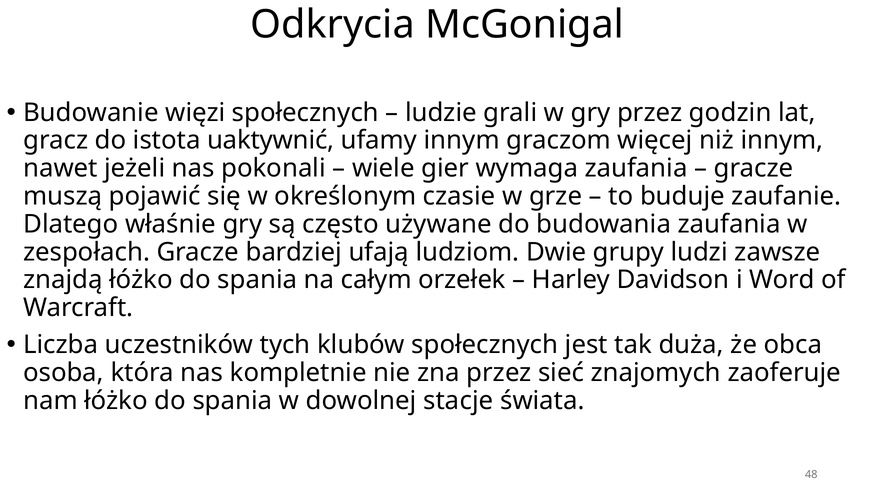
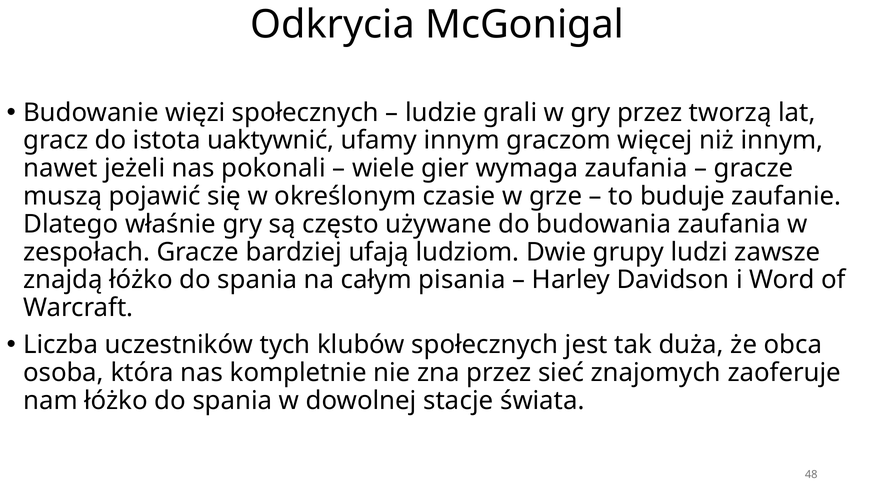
godzin: godzin -> tworzą (730, 113)
orzełek: orzełek -> pisania (462, 280)
